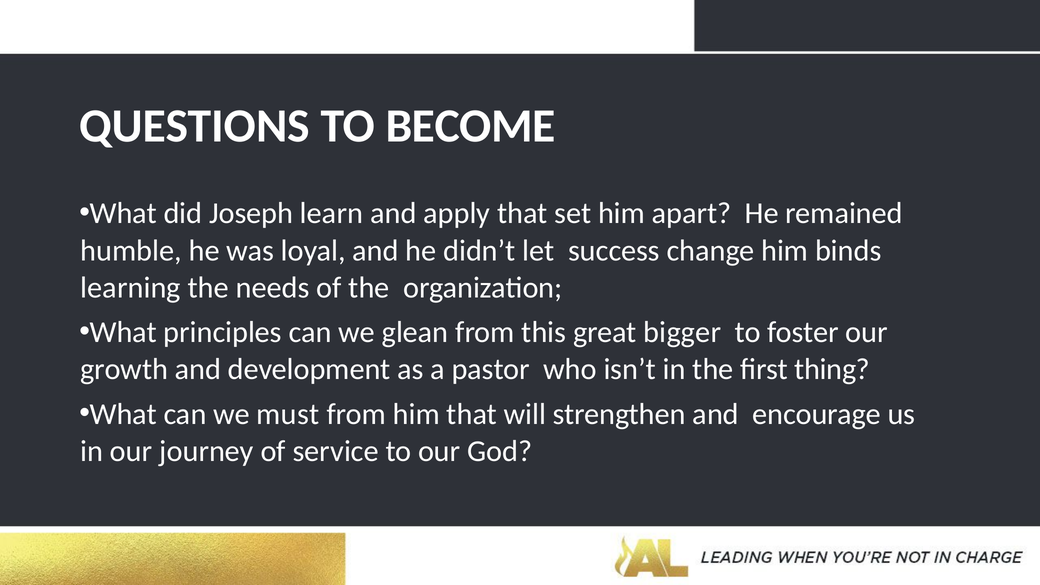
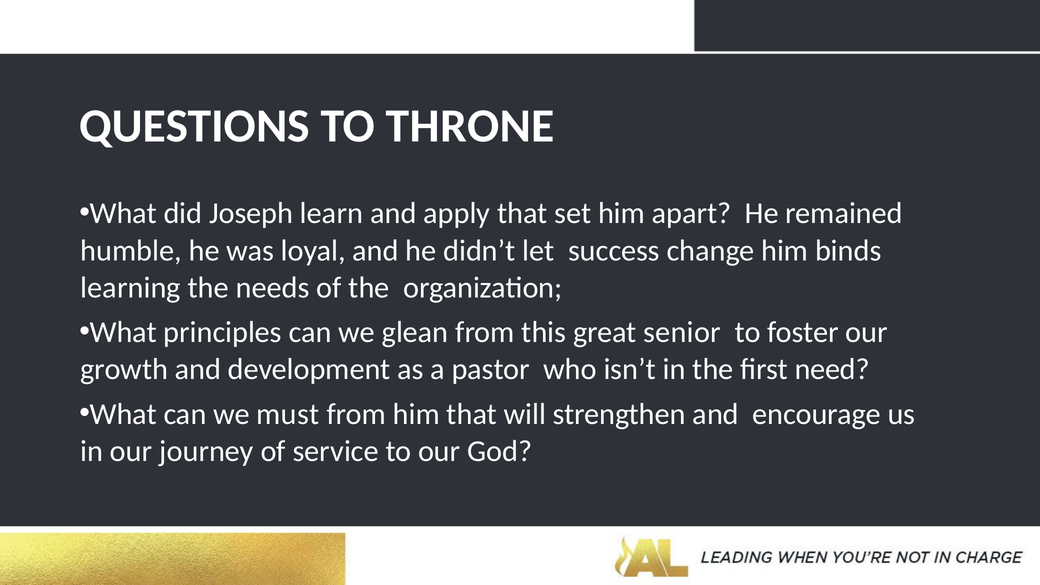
BECOME: BECOME -> THRONE (470, 126)
bigger: bigger -> senior (682, 332)
thing: thing -> need (832, 369)
